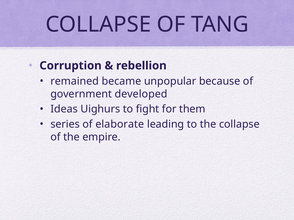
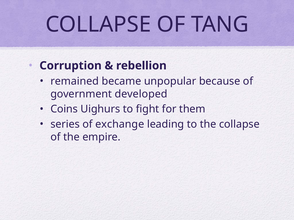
Ideas: Ideas -> Coins (64, 109)
elaborate: elaborate -> exchange (120, 125)
